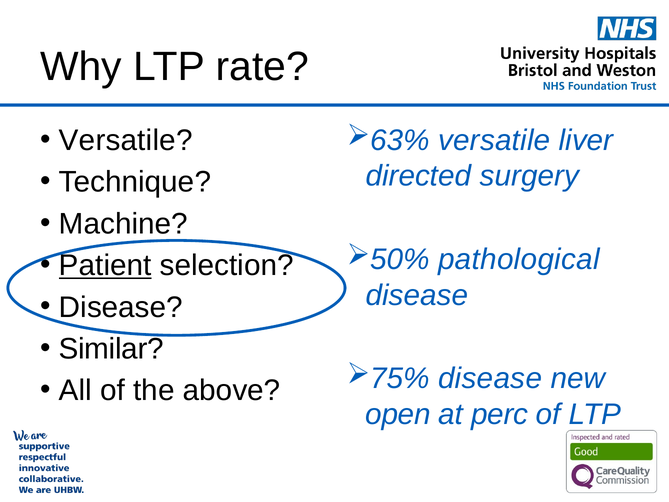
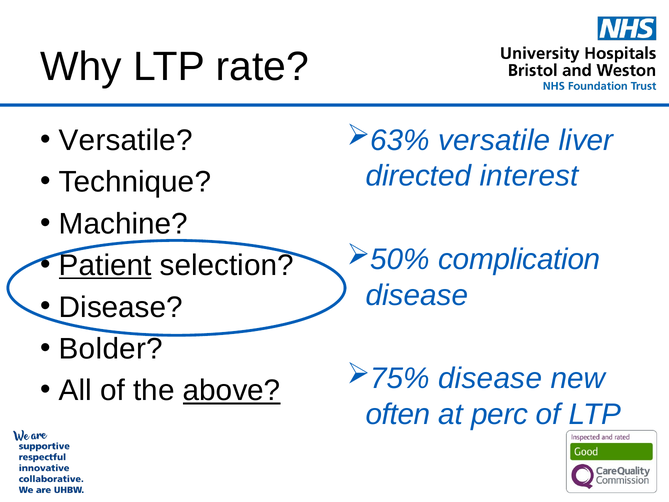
surgery: surgery -> interest (529, 176)
pathological: pathological -> complication (519, 259)
Similar: Similar -> Bolder (111, 349)
above underline: none -> present (232, 390)
open: open -> often (398, 414)
